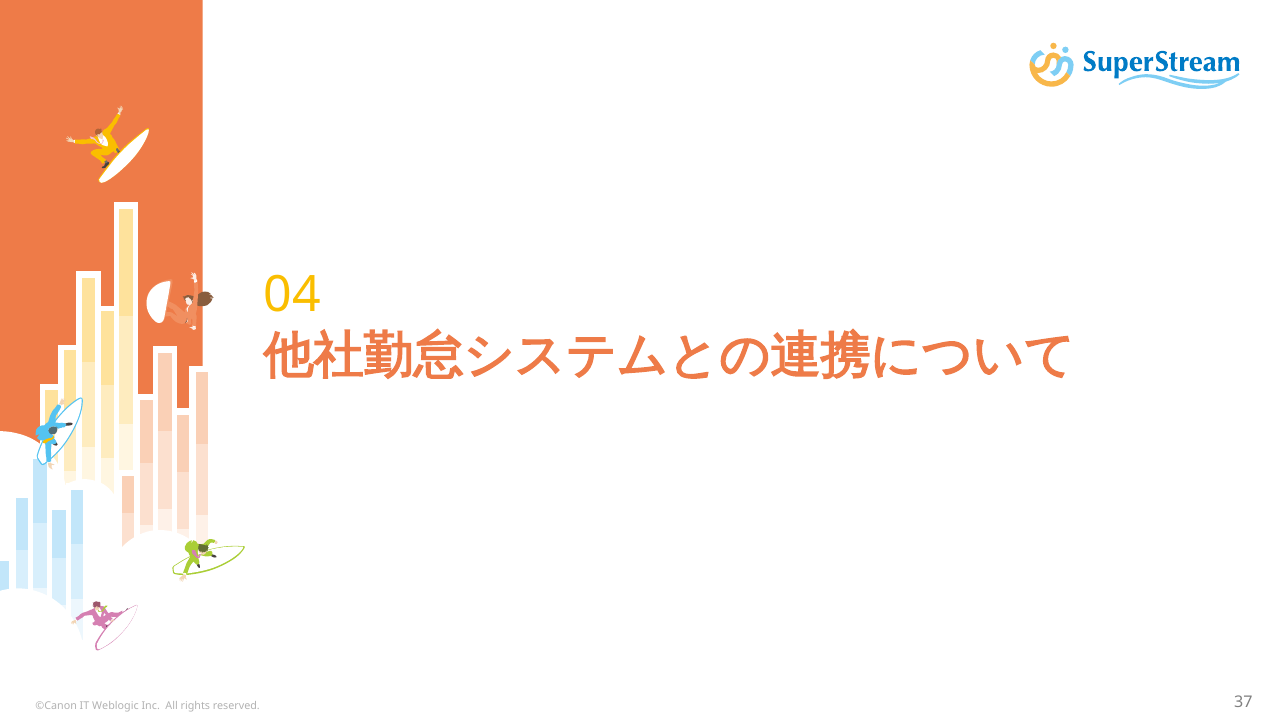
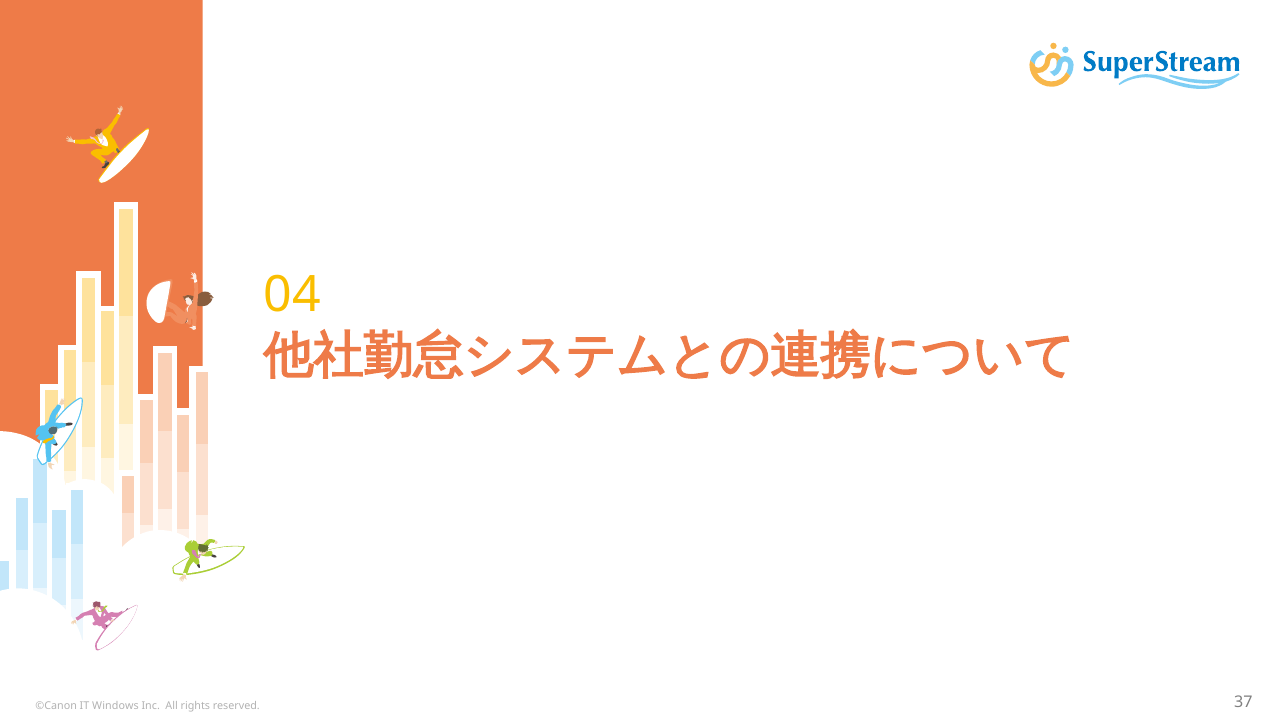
Weblogic: Weblogic -> Windows (115, 706)
